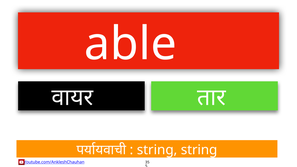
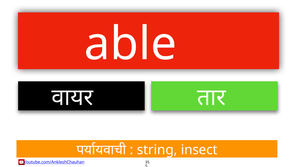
string string: string -> insect (199, 150)
